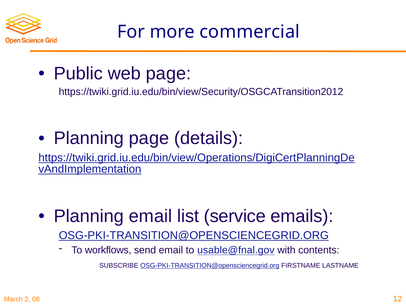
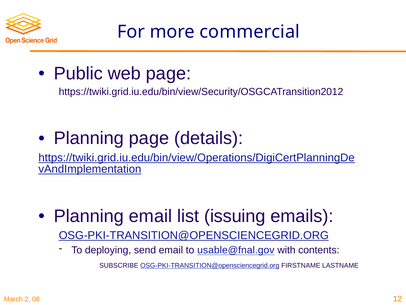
service: service -> issuing (235, 216)
workflows: workflows -> deploying (108, 250)
